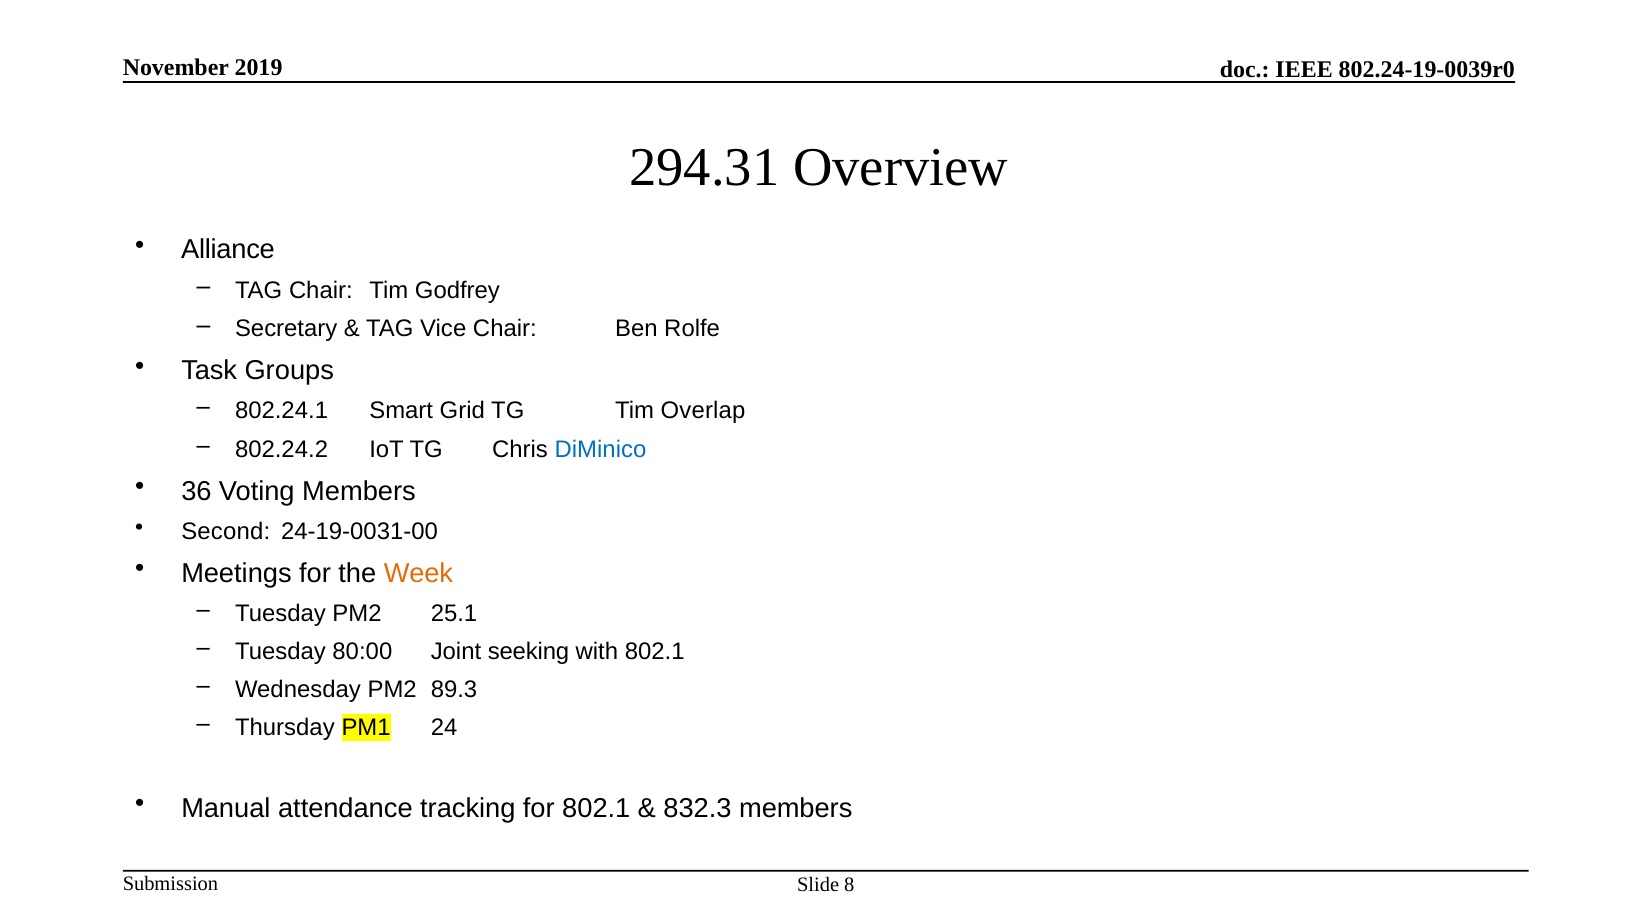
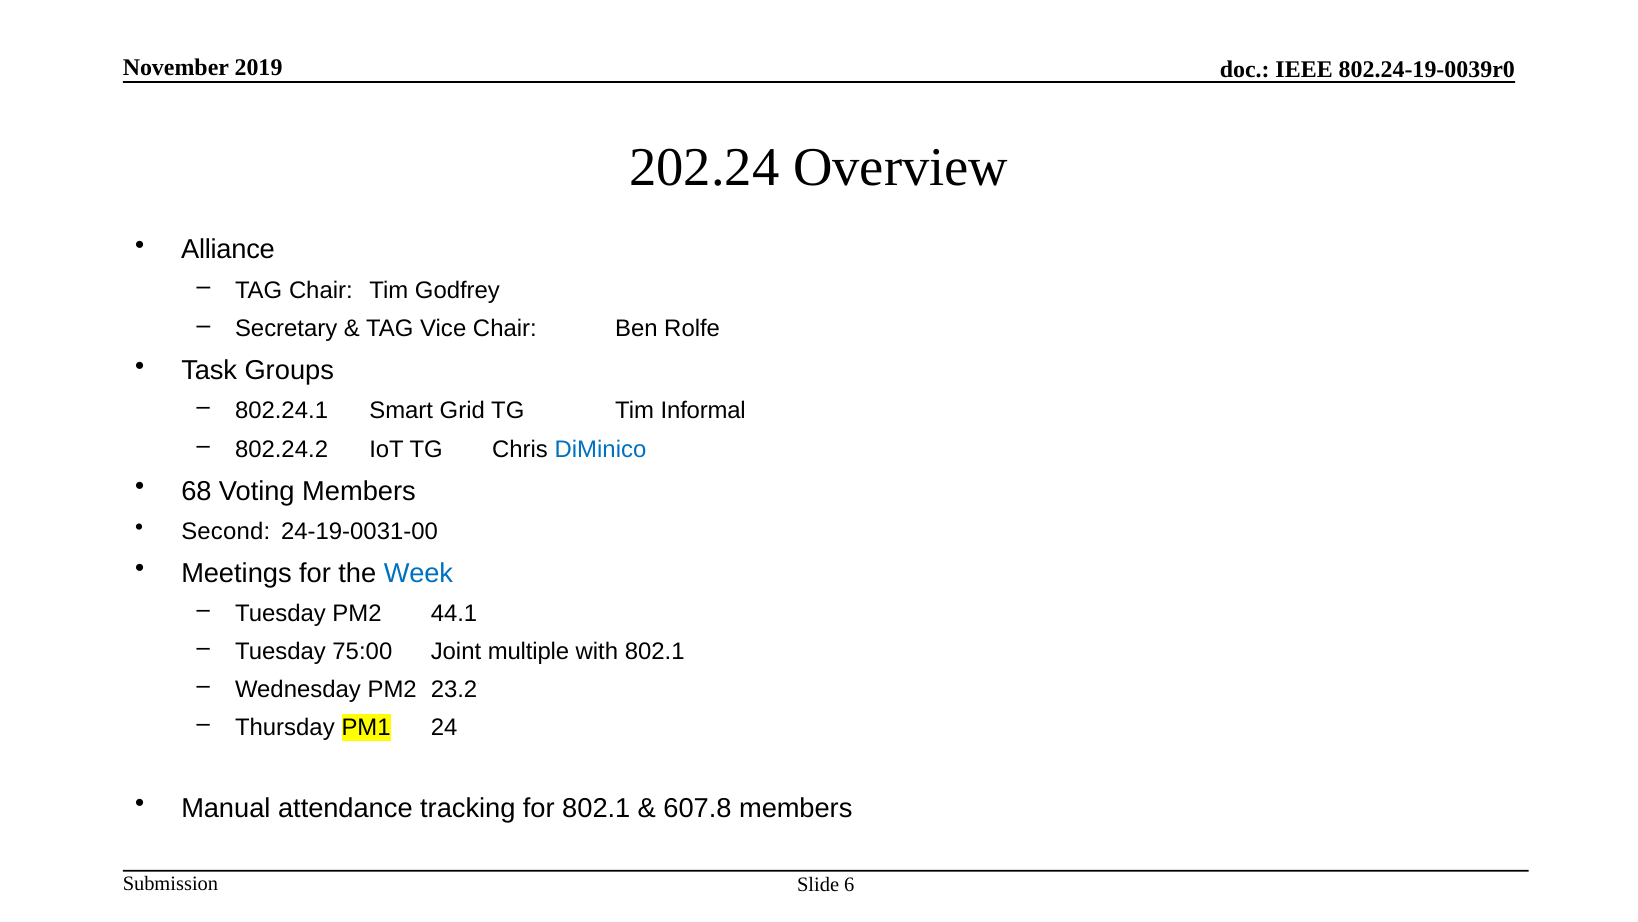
294.31: 294.31 -> 202.24 (704, 168)
Overlap: Overlap -> Informal (703, 411)
36: 36 -> 68 (196, 491)
Week colour: orange -> blue (418, 573)
25.1: 25.1 -> 44.1 (454, 613)
80:00: 80:00 -> 75:00 (362, 651)
seeking: seeking -> multiple (528, 651)
89.3: 89.3 -> 23.2 (454, 689)
832.3: 832.3 -> 607.8 (698, 808)
8: 8 -> 6 (849, 884)
